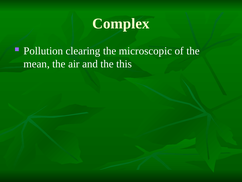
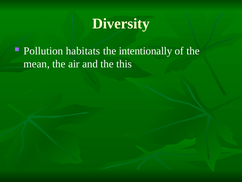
Complex: Complex -> Diversity (121, 24)
clearing: clearing -> habitats (83, 51)
microscopic: microscopic -> intentionally (146, 51)
